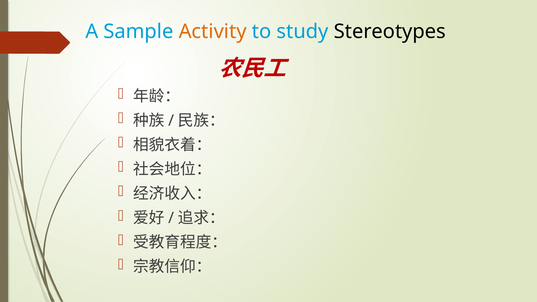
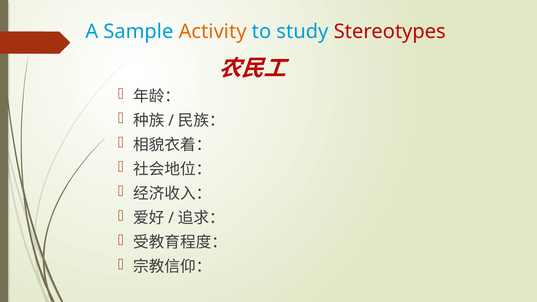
Stereotypes colour: black -> red (390, 31)
